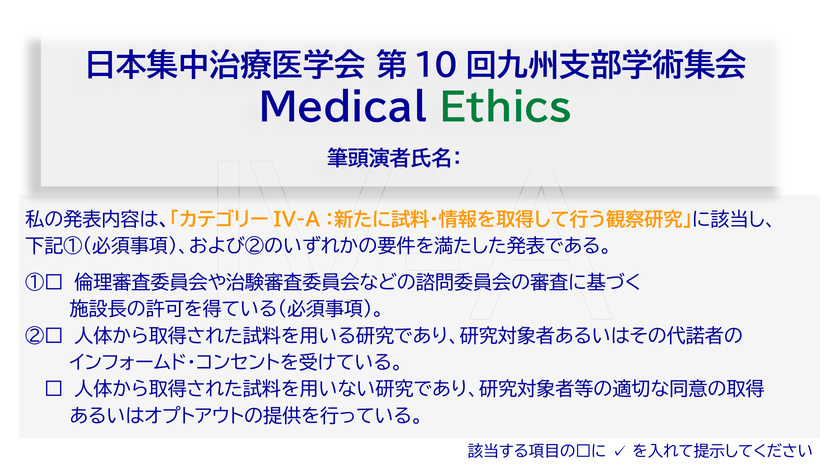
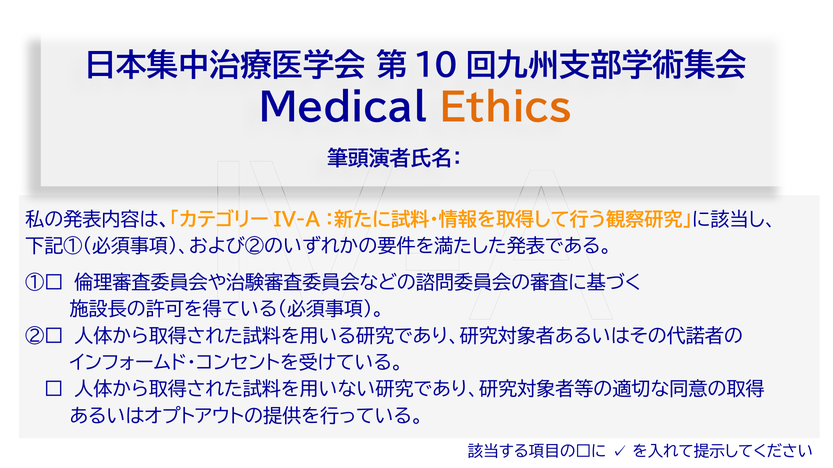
Ethics colour: green -> orange (506, 108)
